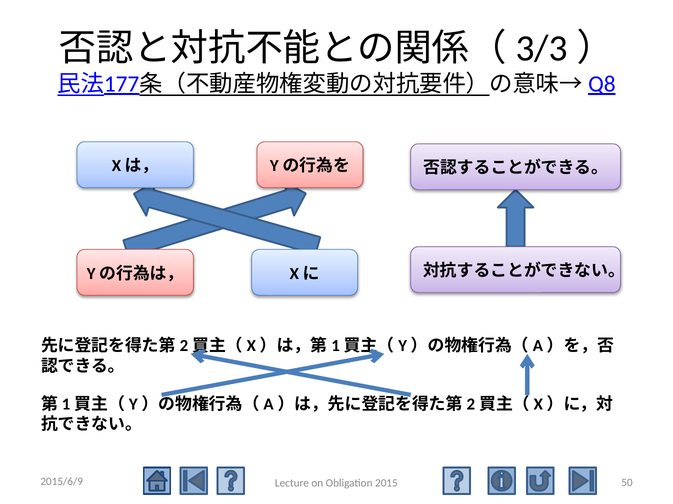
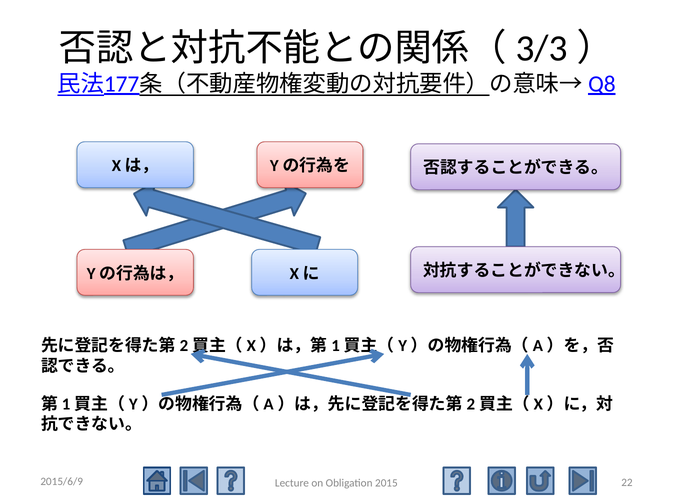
50: 50 -> 22 (627, 483)
